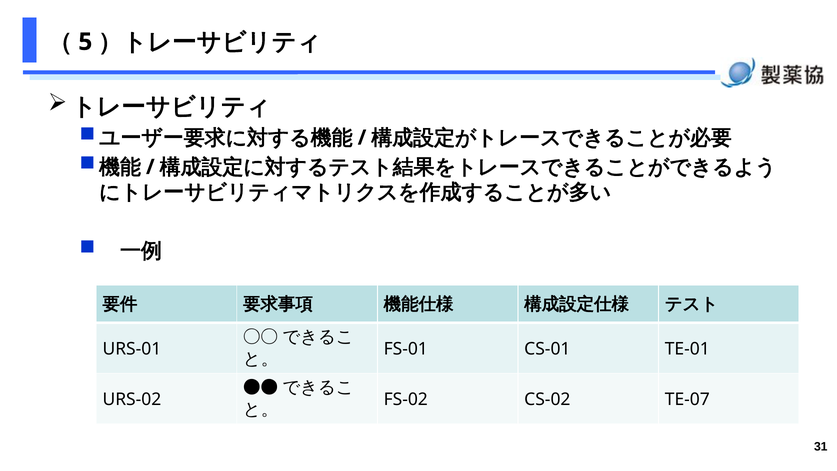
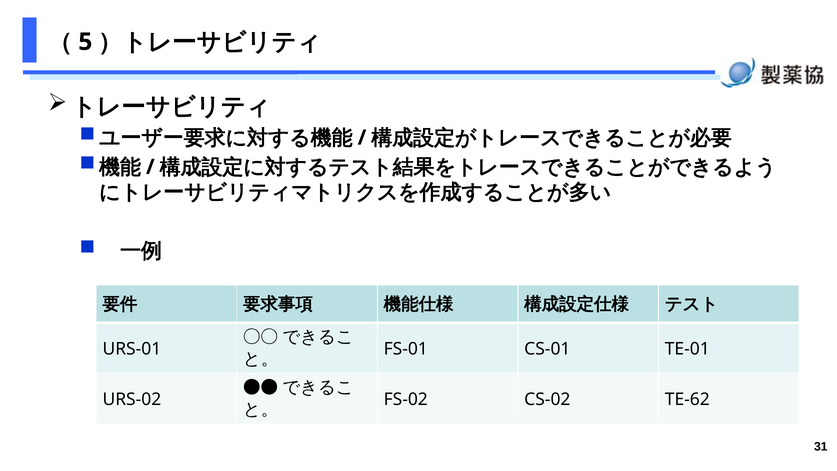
TE-07: TE-07 -> TE-62 (687, 400)
